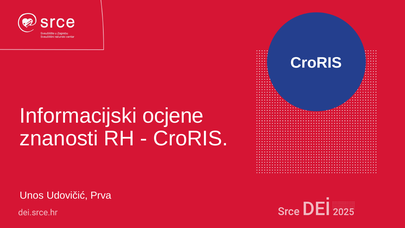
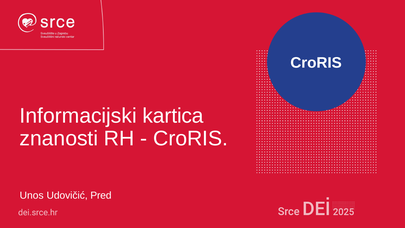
ocjene: ocjene -> kartica (173, 116)
Prva: Prva -> Pred (101, 195)
